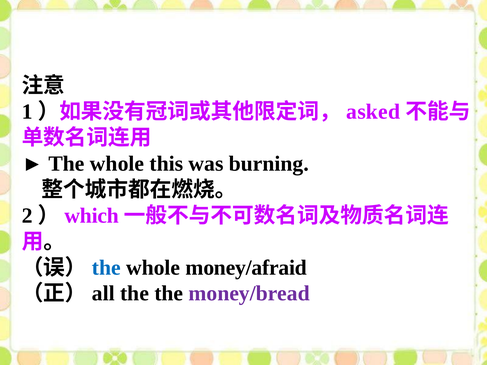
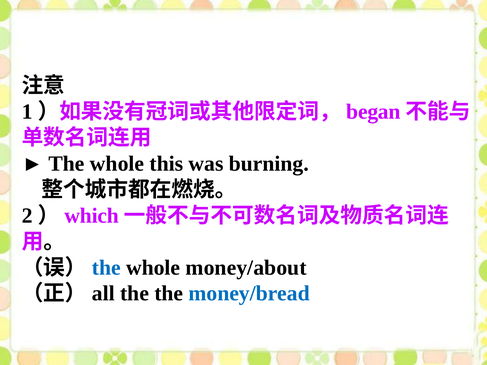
asked: asked -> began (373, 112)
money/afraid: money/afraid -> money/about (246, 268)
money/bread colour: purple -> blue (249, 294)
